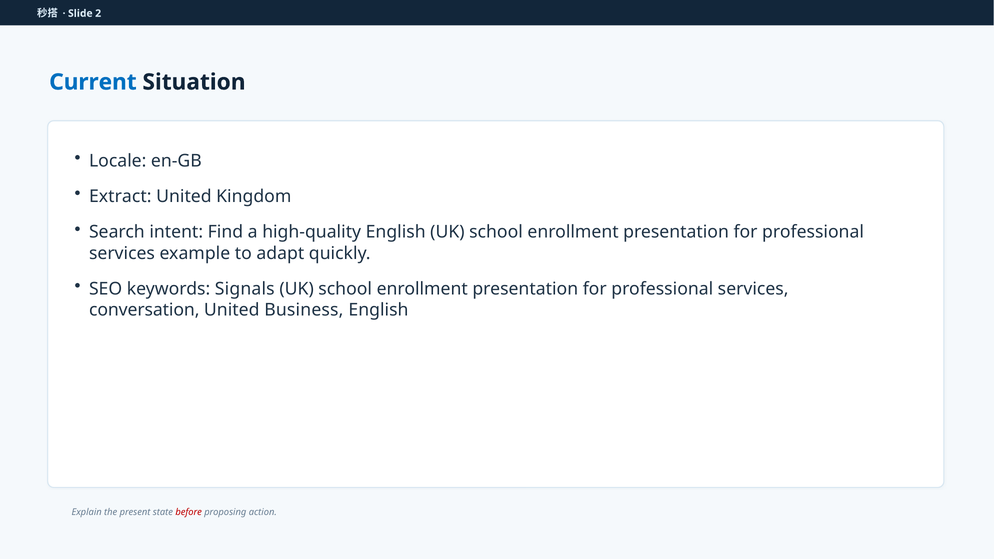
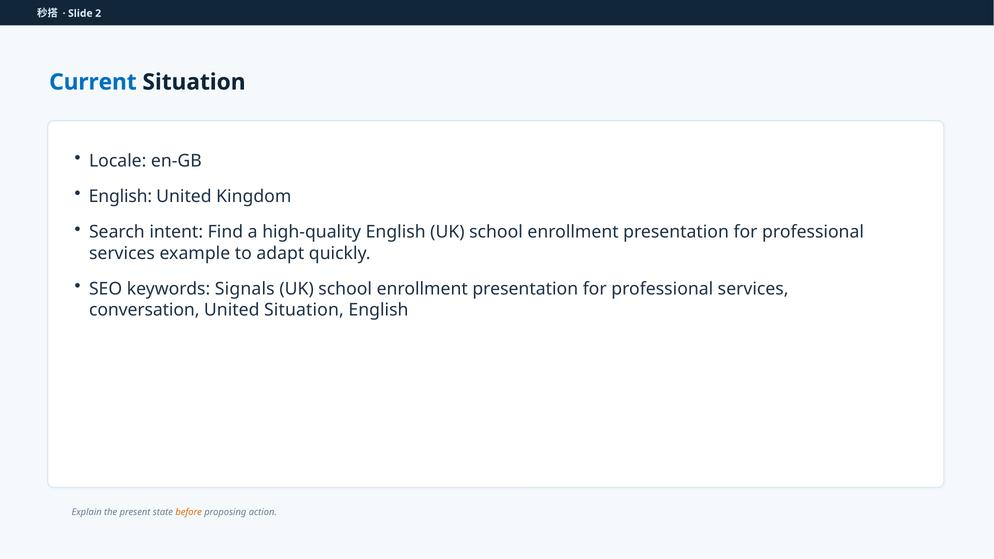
Extract: Extract -> English (120, 196)
United Business: Business -> Situation (304, 310)
before colour: red -> orange (189, 512)
